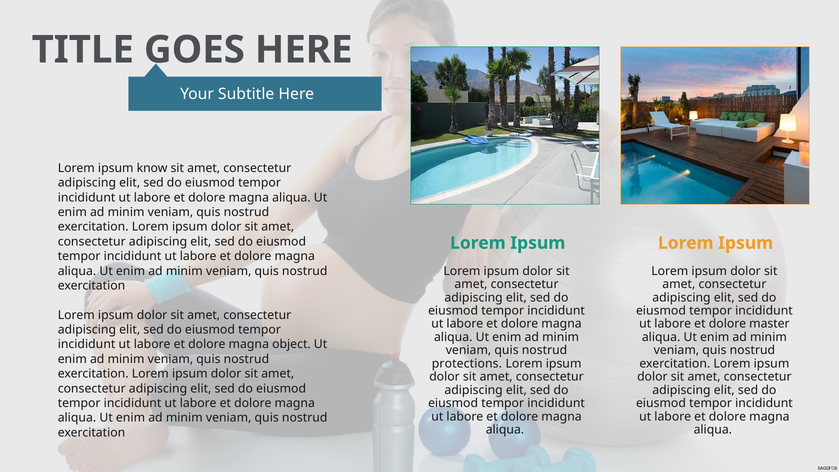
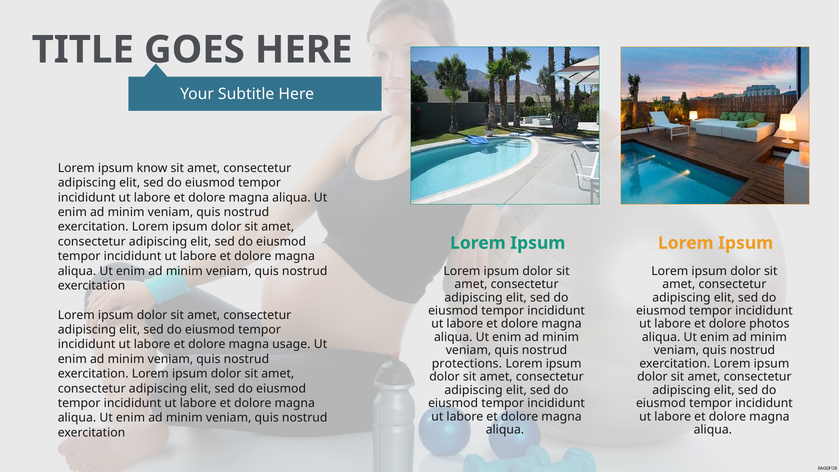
master: master -> photos (769, 324)
object: object -> usage (291, 344)
